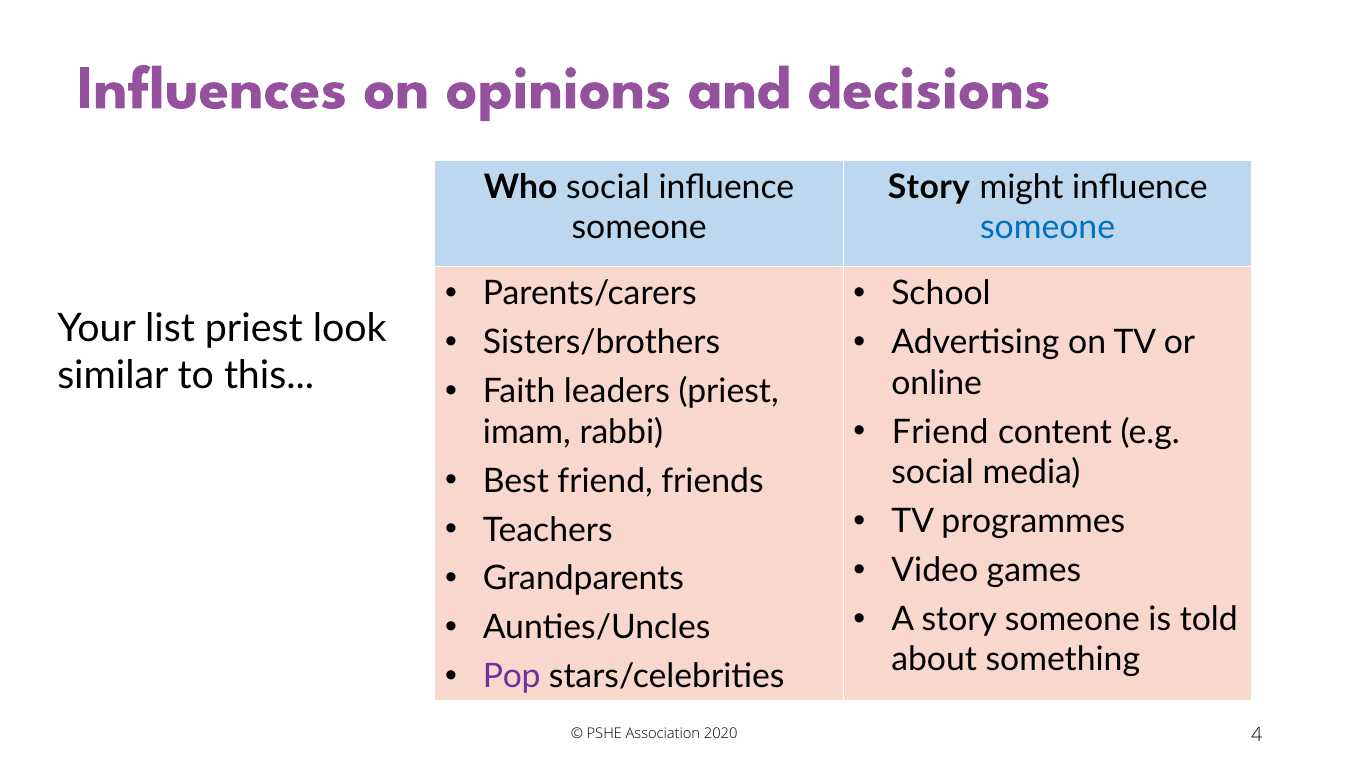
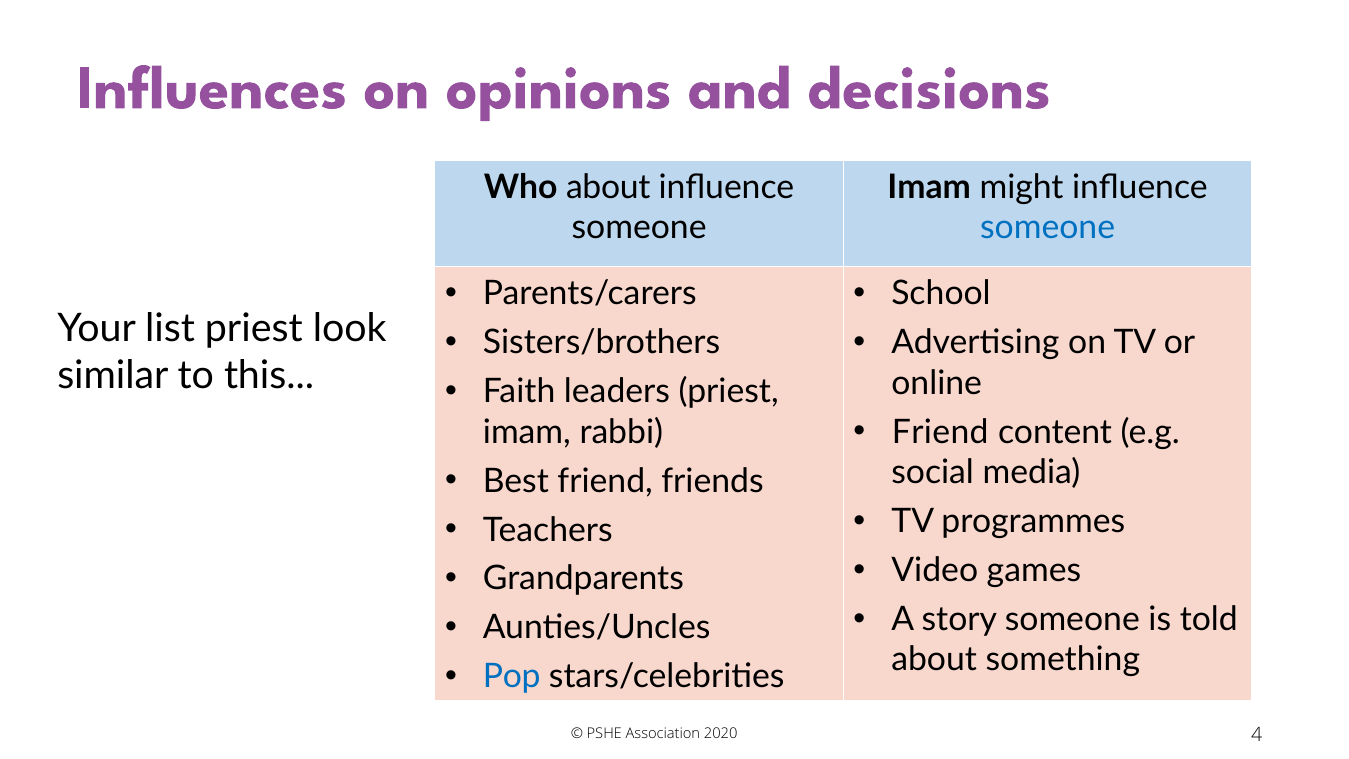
Who social: social -> about (608, 187)
Story: Story -> Imam (929, 187)
Pop colour: purple -> blue (512, 676)
